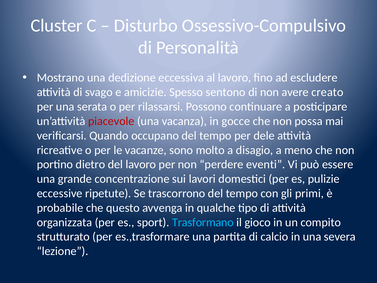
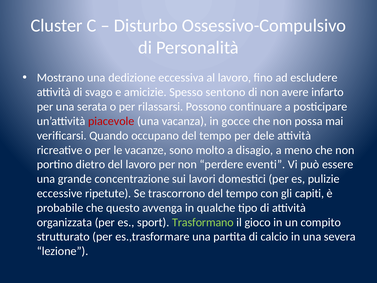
creato: creato -> infarto (328, 92)
primi: primi -> capiti (310, 193)
Trasformano colour: light blue -> light green (203, 222)
